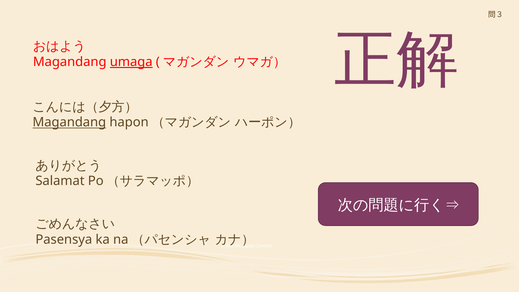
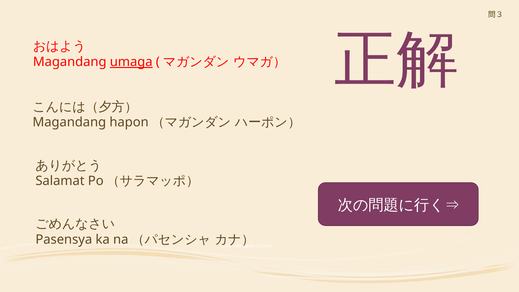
Magandang underline: present -> none (69, 122)
